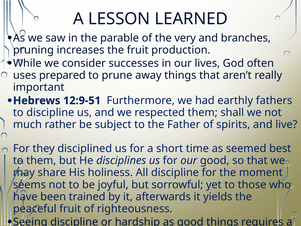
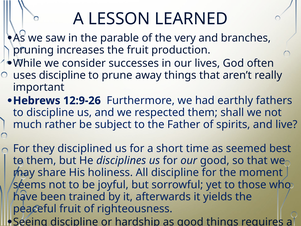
uses prepared: prepared -> discipline (62, 75)
12:9-51: 12:9-51 -> 12:9-26 (82, 101)
